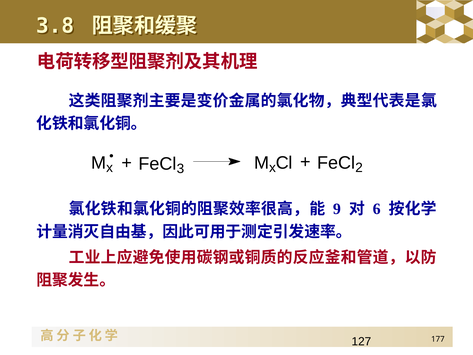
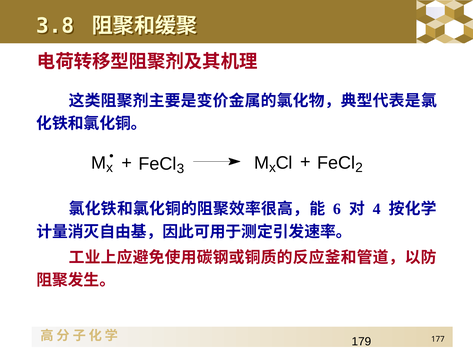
9: 9 -> 6 (337, 209)
6: 6 -> 4 (377, 209)
127: 127 -> 179 (361, 341)
